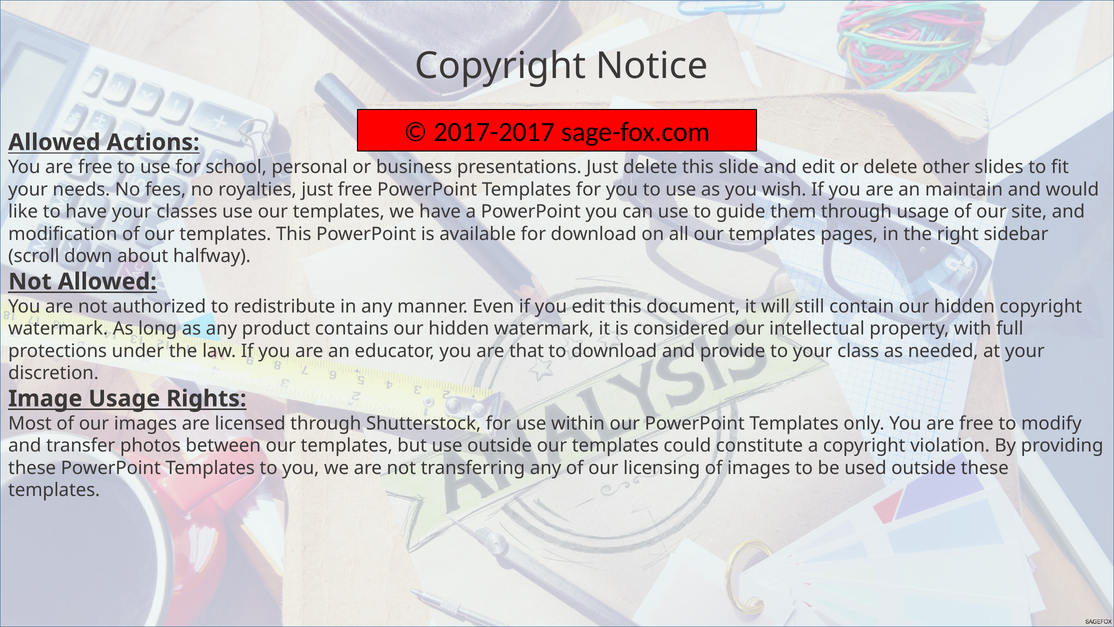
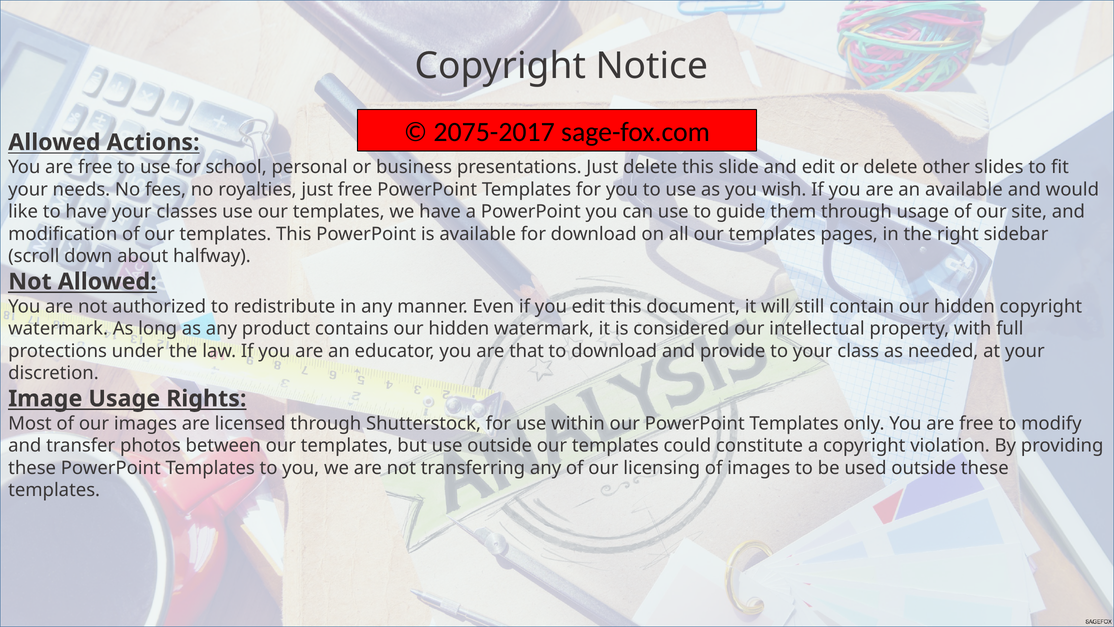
2017-2017: 2017-2017 -> 2075-2017 (494, 132)
an maintain: maintain -> available (964, 189)
